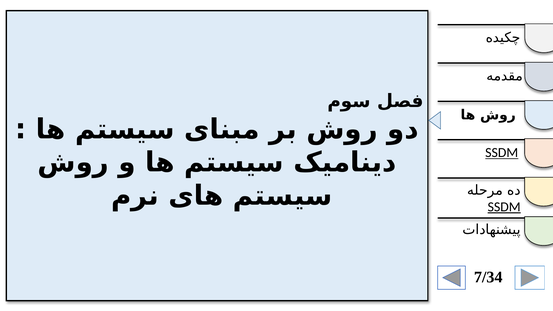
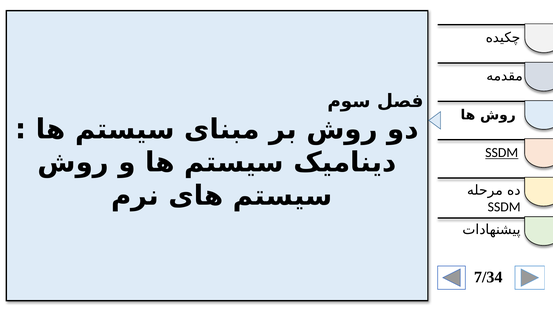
SSDM underline: present -> none (504, 207)
